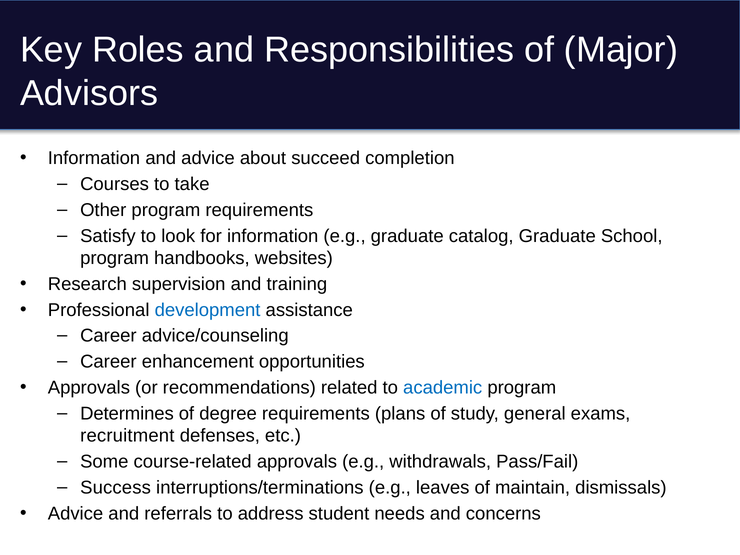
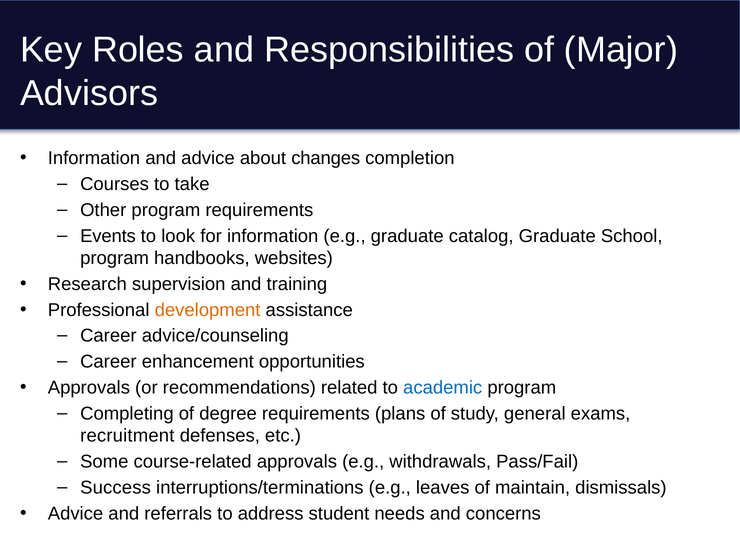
succeed: succeed -> changes (326, 158)
Satisfy: Satisfy -> Events (108, 236)
development colour: blue -> orange (208, 310)
Determines: Determines -> Completing (127, 414)
